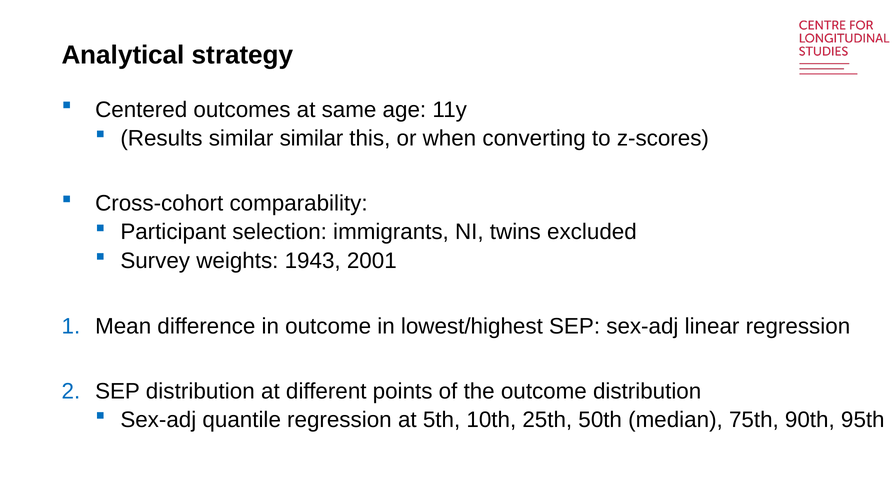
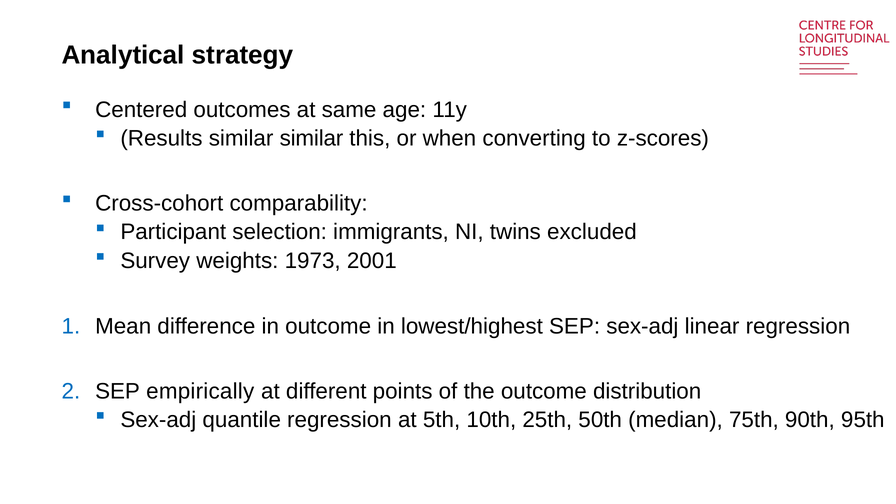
1943: 1943 -> 1973 (313, 261)
SEP distribution: distribution -> empirically (200, 391)
